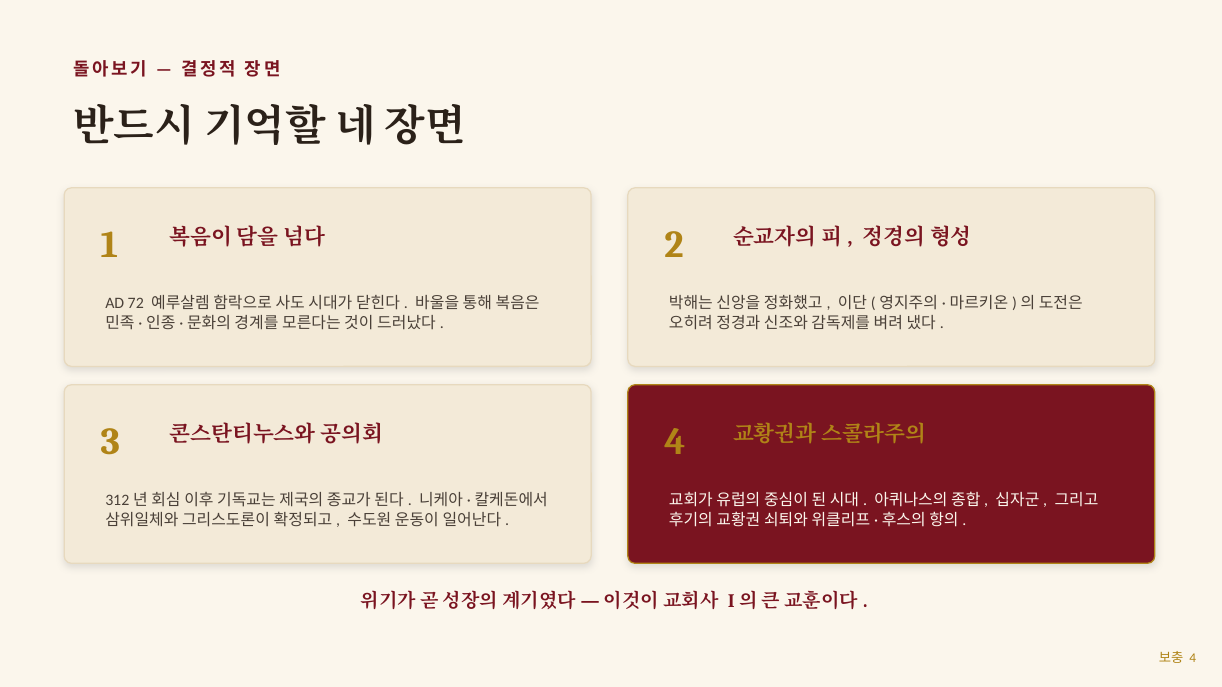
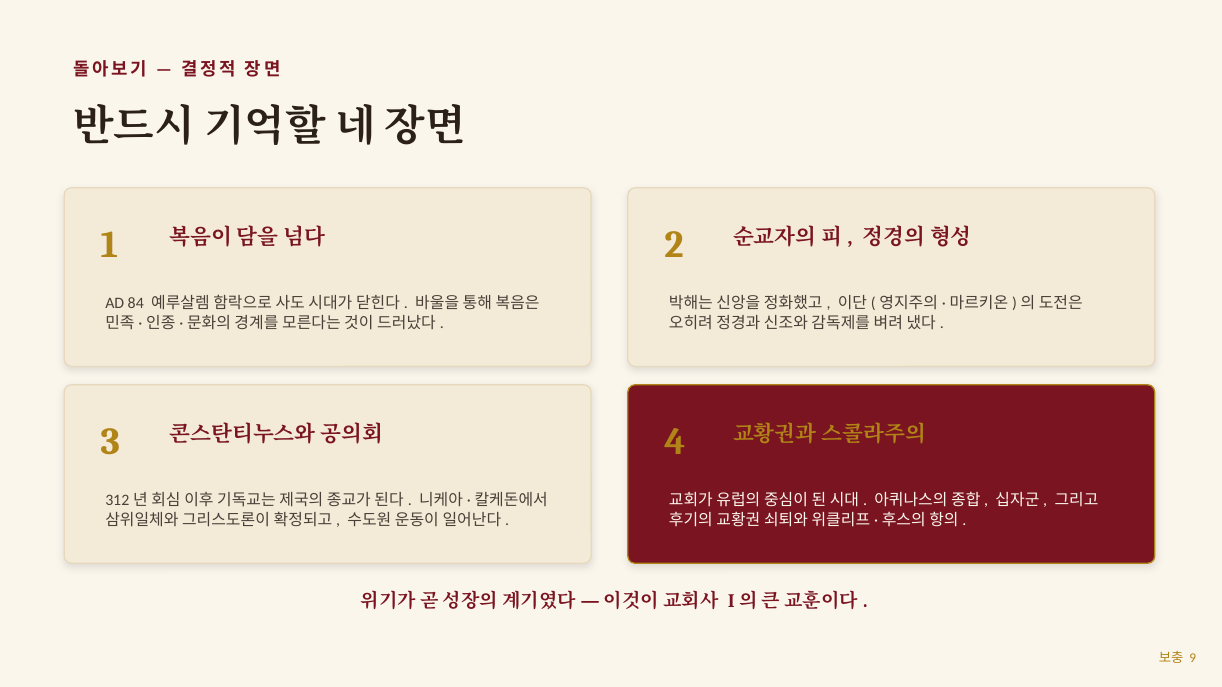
72: 72 -> 84 (136, 303)
4: 4 -> 9 (1193, 658)
